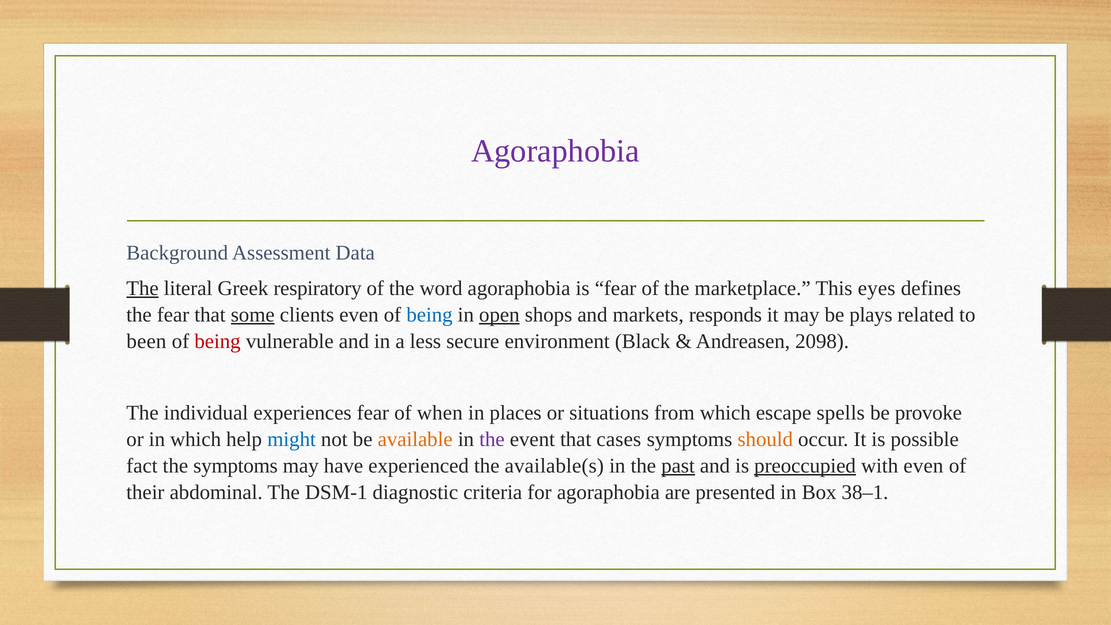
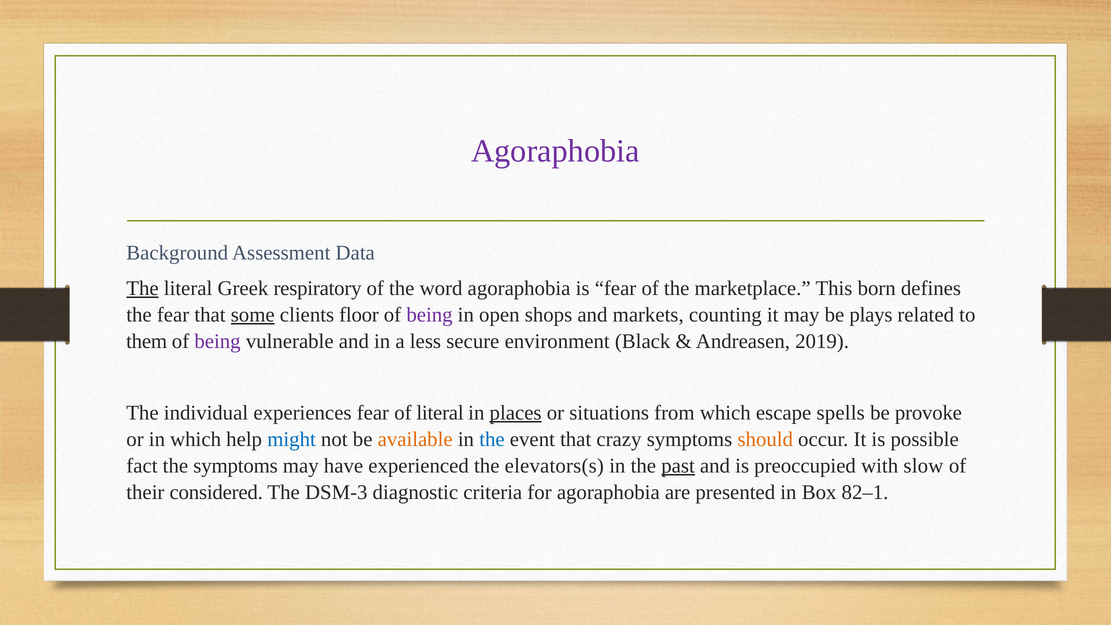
eyes: eyes -> born (877, 288)
clients even: even -> floor (359, 315)
being colour: blue -> purple (430, 315)
open underline: present -> none (499, 315)
responds: responds -> counting (725, 315)
been: been -> them (147, 341)
being colour: red -> purple (218, 341)
2098: 2098 -> 2019 (822, 341)
of when: when -> literal (440, 413)
places underline: none -> present (516, 413)
the colour: purple -> blue (492, 439)
cases: cases -> crazy (619, 439)
available(s: available(s -> elevators(s (554, 466)
preoccupied underline: present -> none (805, 466)
with even: even -> slow (923, 466)
abdominal: abdominal -> considered (216, 492)
DSM-1: DSM-1 -> DSM-3 (336, 492)
38–1: 38–1 -> 82–1 (865, 492)
